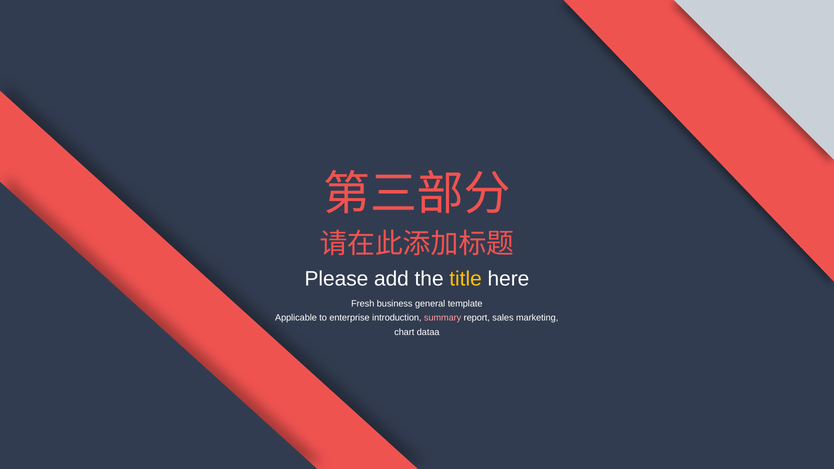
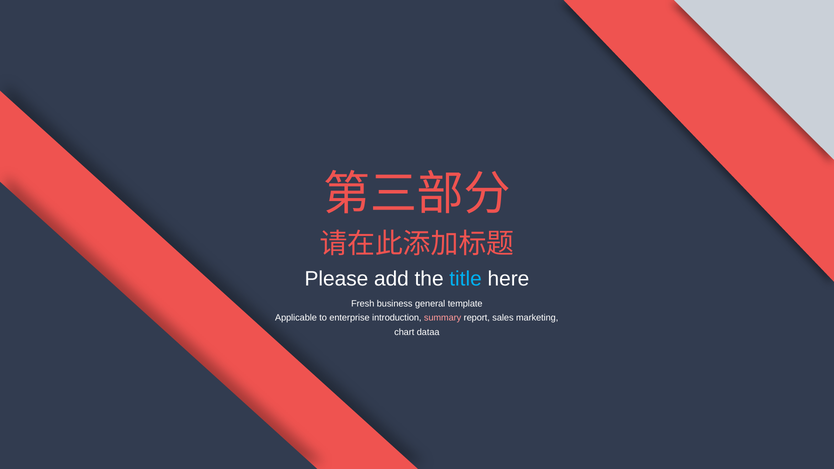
title colour: yellow -> light blue (466, 279)
